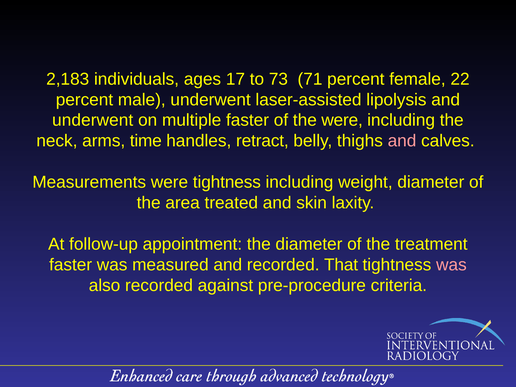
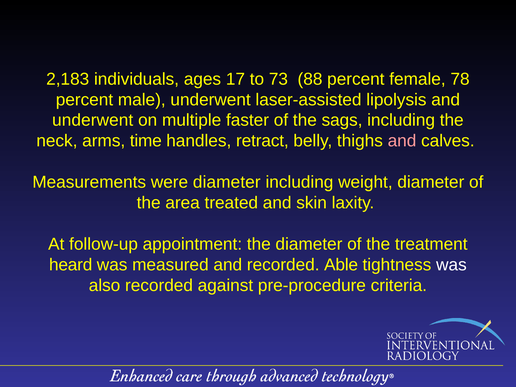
71: 71 -> 88 (310, 79)
22: 22 -> 78 (460, 79)
the were: were -> sags (342, 120)
were tightness: tightness -> diameter (227, 182)
faster: faster -> heard (71, 265)
That: That -> Able (341, 265)
was colour: pink -> white (451, 265)
